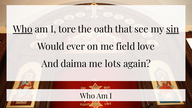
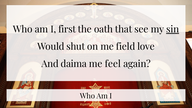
Who underline: present -> none (23, 29)
tore: tore -> first (67, 29)
ever: ever -> shut (76, 47)
lots: lots -> feel (113, 64)
